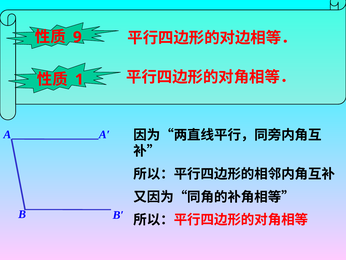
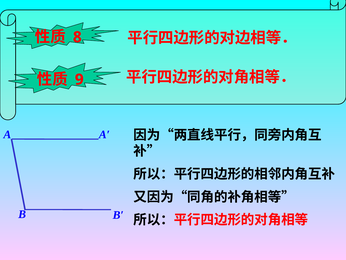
9: 9 -> 8 (77, 37)
1: 1 -> 9 (79, 79)
